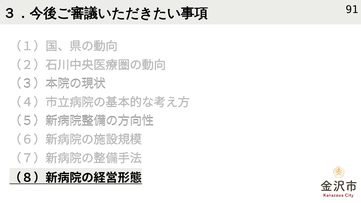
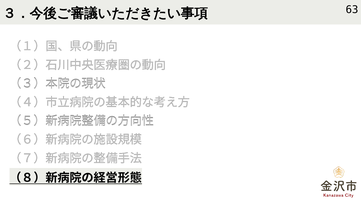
91: 91 -> 63 (352, 10)
